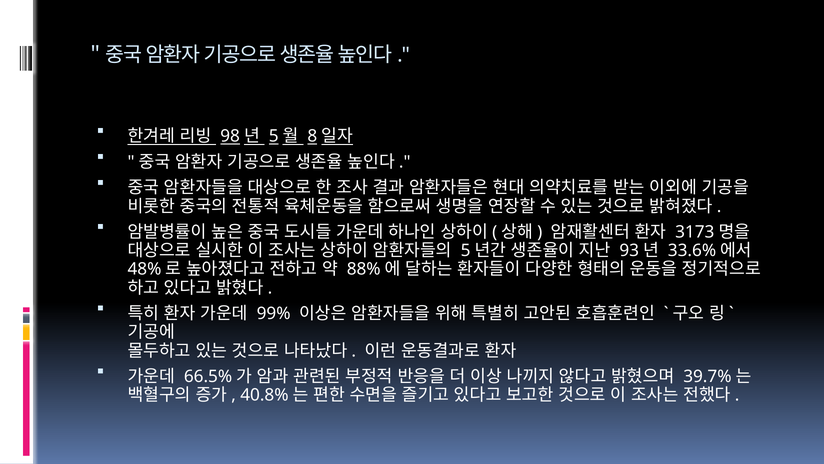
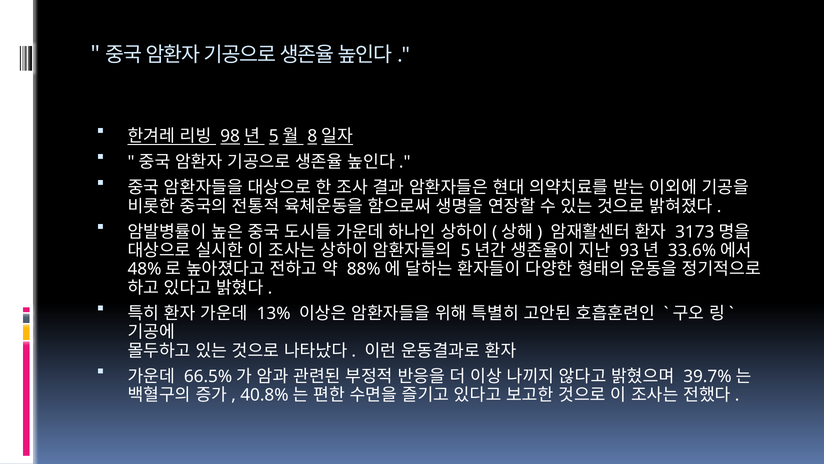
99%: 99% -> 13% (274, 313)
